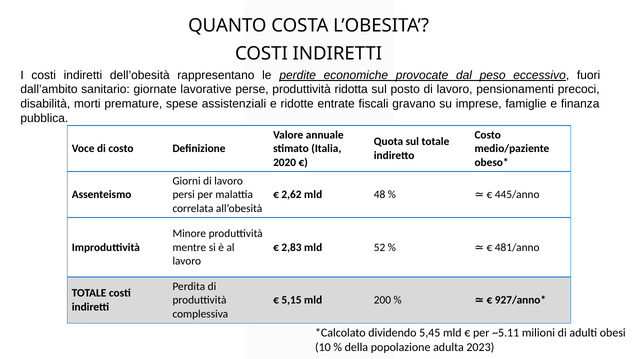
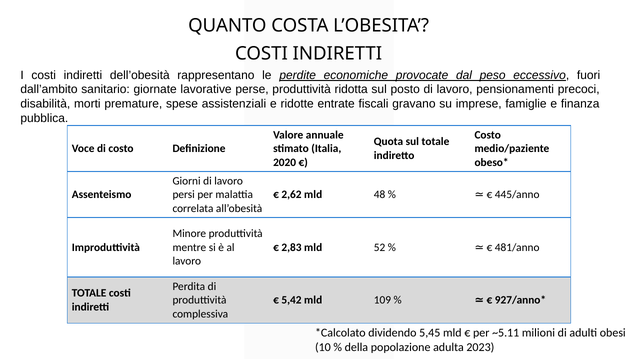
5,15: 5,15 -> 5,42 (291, 300)
200: 200 -> 109 (382, 300)
